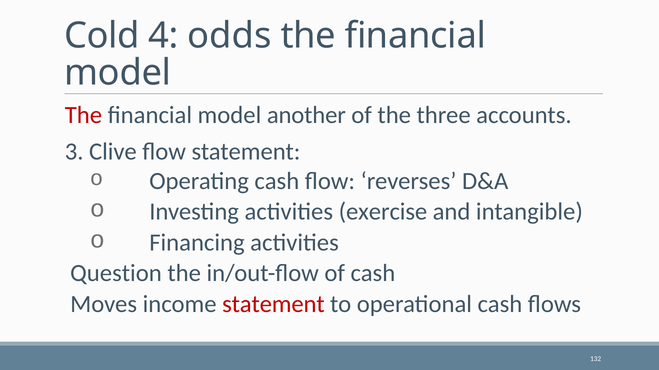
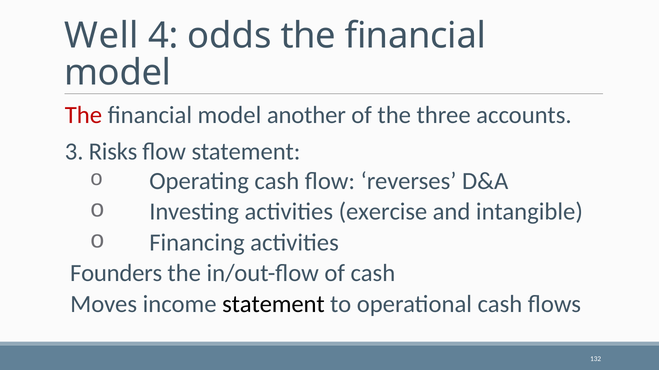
Cold: Cold -> Well (102, 36)
Clive: Clive -> Risks (113, 152)
Question: Question -> Founders (116, 274)
statement colour: red -> black (273, 304)
